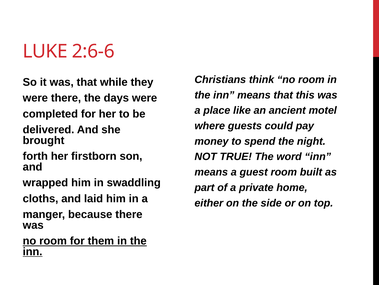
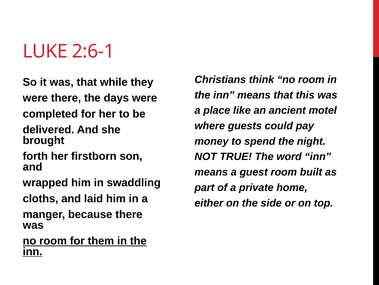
2:6-6: 2:6-6 -> 2:6-1 (93, 51)
